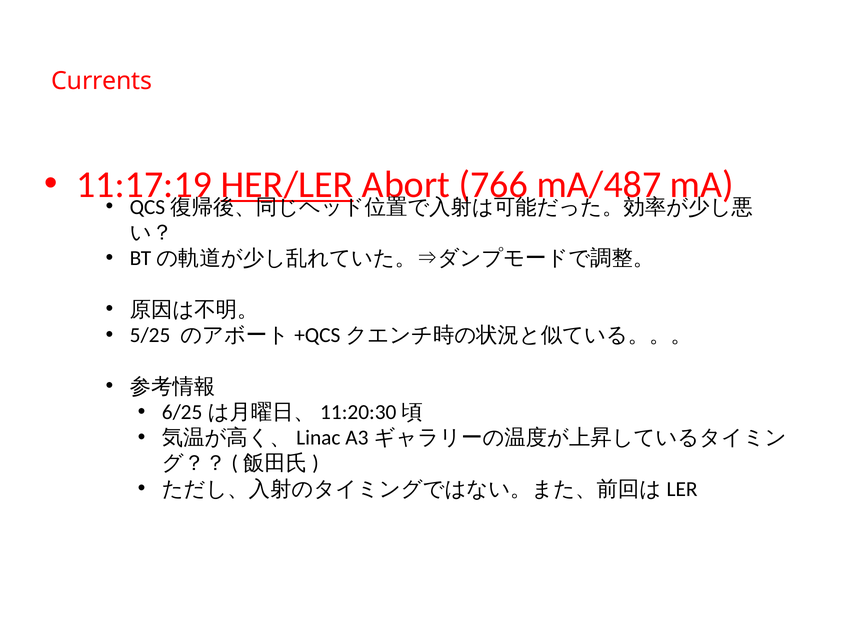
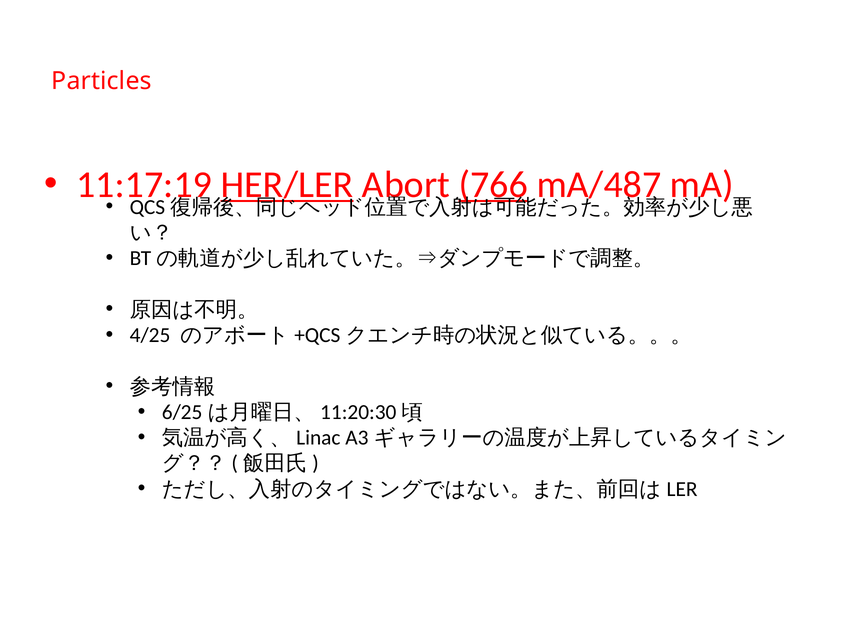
Currents: Currents -> Particles (102, 81)
766 underline: none -> present (493, 185)
5/25: 5/25 -> 4/25 (150, 335)
